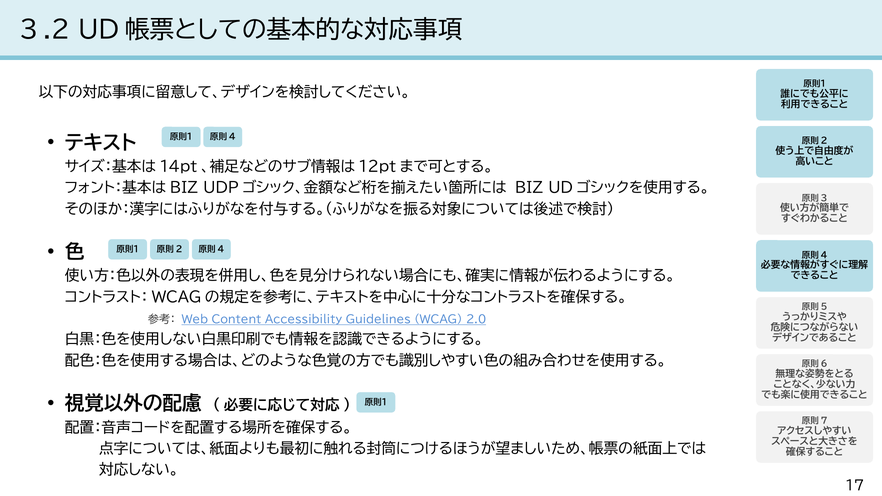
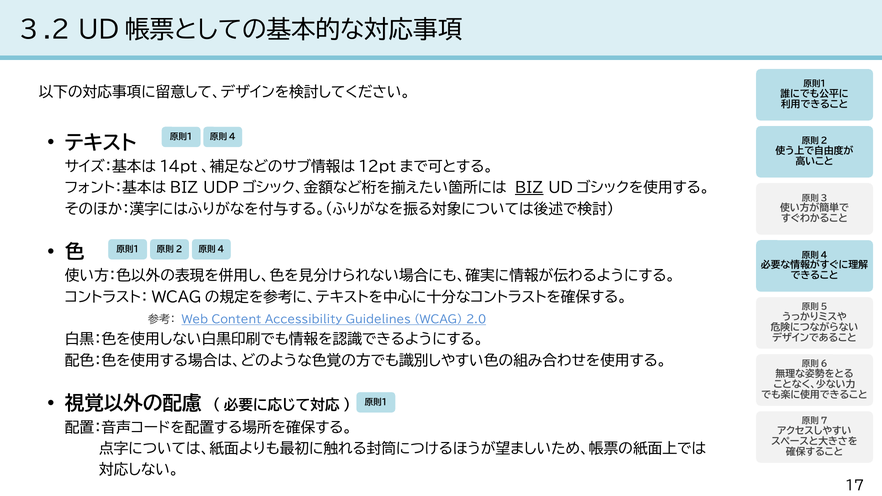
BIZ underline: none -> present (529, 188)
